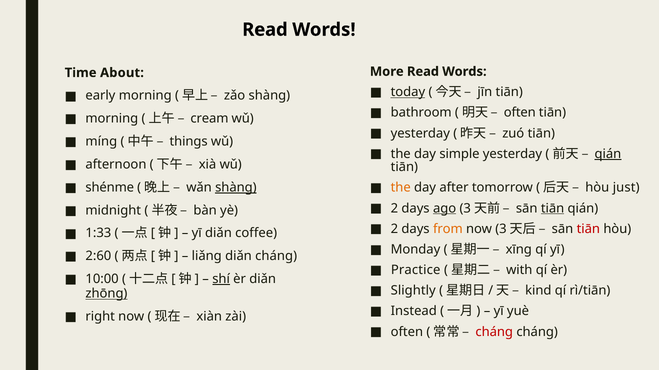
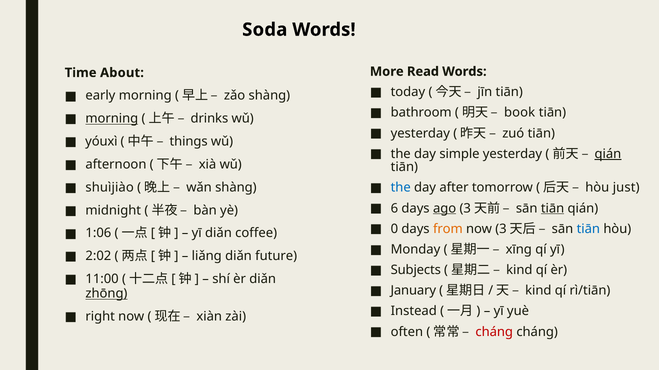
Read: Read -> Soda (265, 30)
today underline: present -> none (408, 92)
often: often -> book (520, 113)
morning underline: none -> present (112, 119)
cream: cream -> drinks (209, 119)
míng: míng -> yóuxì (101, 142)
shénme: shénme -> shuìjiào (110, 188)
shàng underline: present -> none (236, 188)
the colour: orange -> blue (401, 188)
2: 2 -> 6 (394, 209)
2: 2 -> 0 (394, 229)
tiān colour: red -> blue (588, 229)
1:33: 1:33 -> 1:06 (98, 234)
2:60: 2:60 -> 2:02 (98, 257)
diǎn cháng: cháng -> future (276, 257)
Practice: Practice -> Subjects (416, 271)
with: with -> kind (519, 271)
10:00: 10:00 -> 11:00 (102, 279)
shí underline: present -> none (221, 279)
Slightly: Slightly -> January (413, 291)
